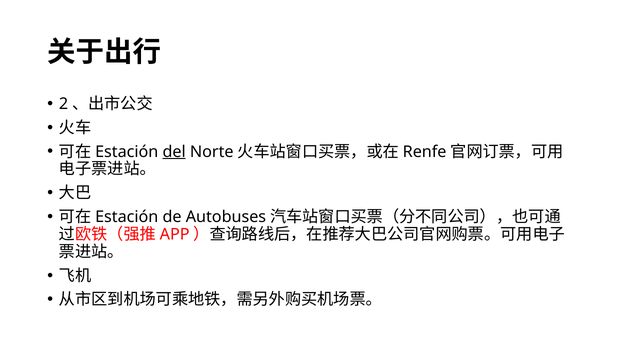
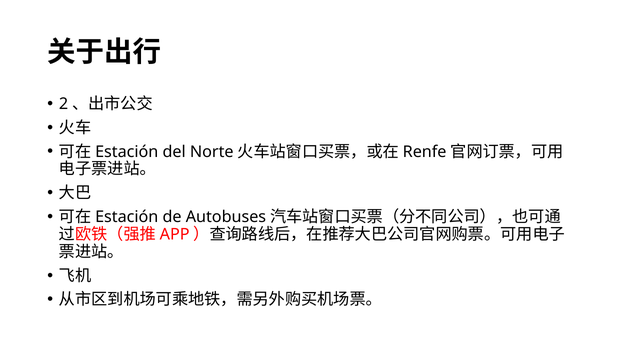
del underline: present -> none (174, 152)
